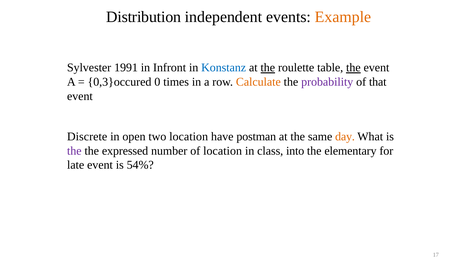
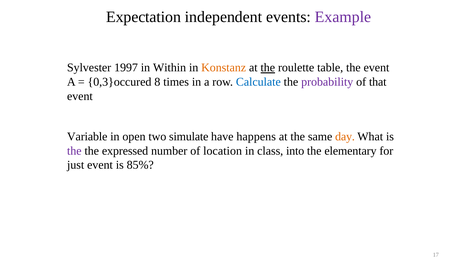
Distribution: Distribution -> Expectation (144, 17)
Example colour: orange -> purple (343, 17)
1991: 1991 -> 1997 (126, 68)
Infront: Infront -> Within (170, 68)
Konstanz colour: blue -> orange (224, 68)
the underline: present -> none (353, 68)
0: 0 -> 8 (157, 82)
Calculate colour: orange -> blue (258, 82)
Discrete: Discrete -> Variable (87, 137)
two location: location -> simulate (189, 137)
postman: postman -> happens (256, 137)
late: late -> just (76, 165)
54%: 54% -> 85% (140, 165)
